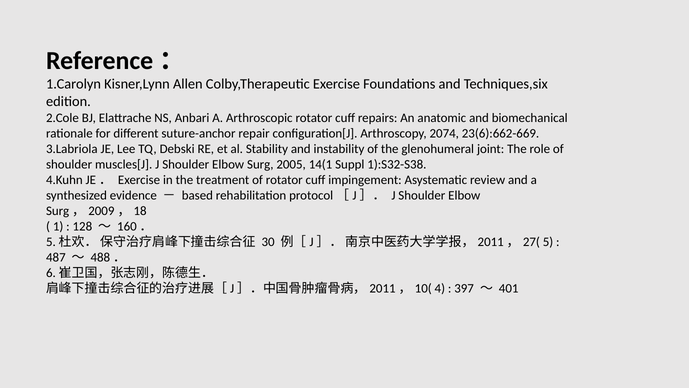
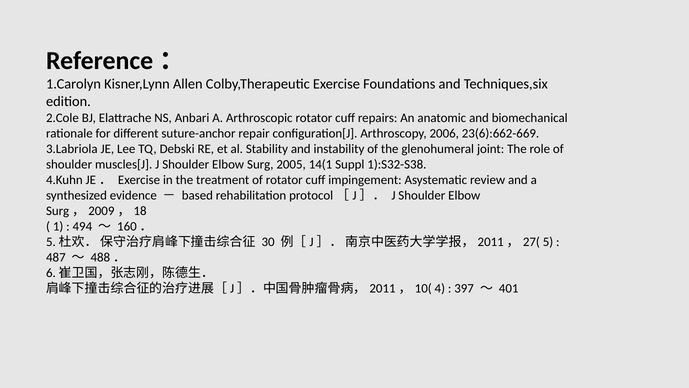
2074: 2074 -> 2006 (444, 133)
128: 128 -> 494 (82, 226)
